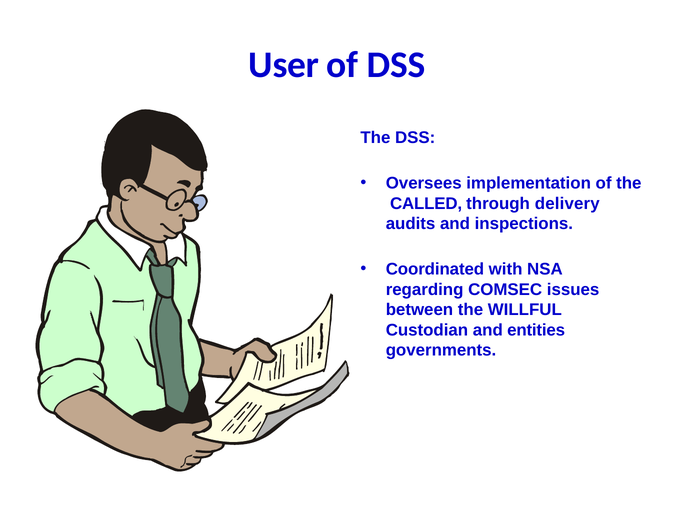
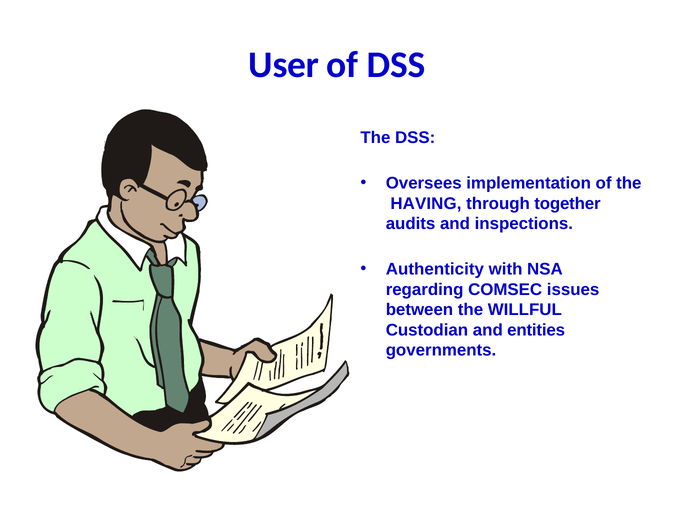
CALLED: CALLED -> HAVING (426, 204)
delivery: delivery -> together (567, 204)
Coordinated: Coordinated -> Authenticity (435, 269)
